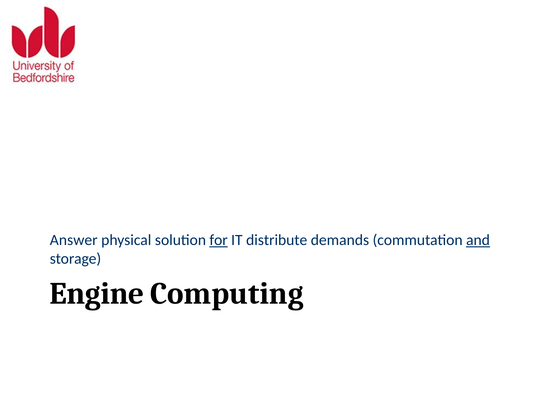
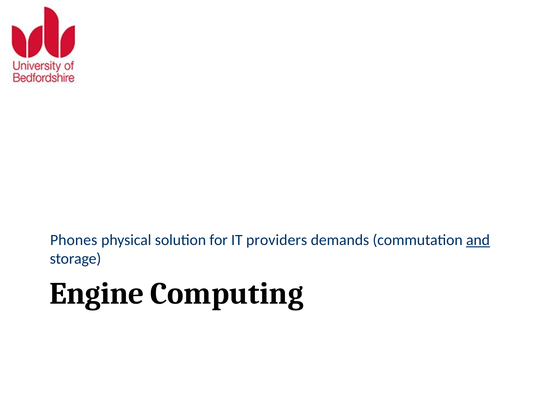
Answer: Answer -> Phones (74, 240)
for underline: present -> none (219, 240)
distribute: distribute -> providers (277, 240)
